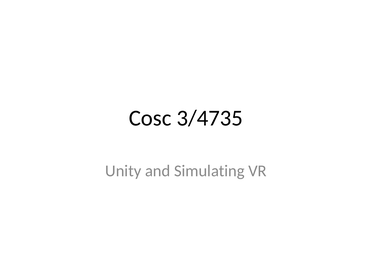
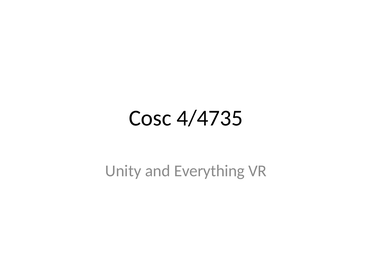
3/4735: 3/4735 -> 4/4735 (210, 118)
Simulating: Simulating -> Everything (209, 171)
